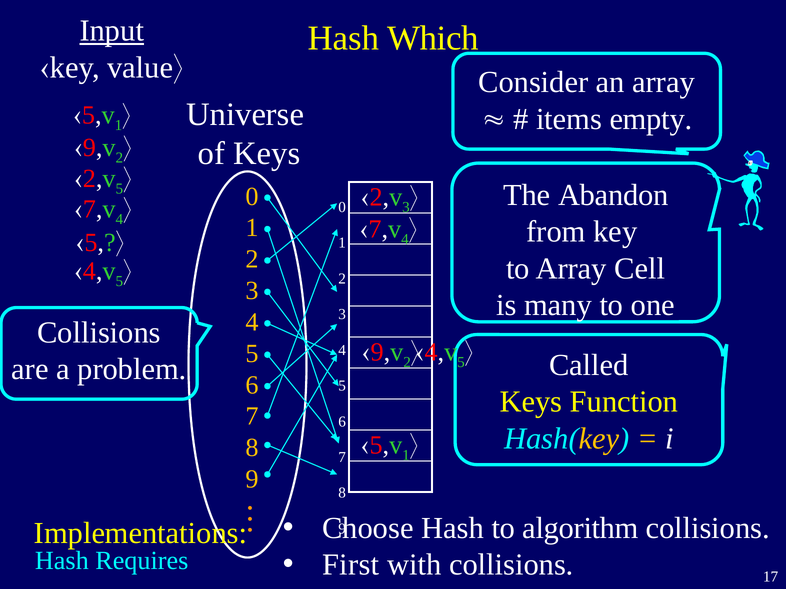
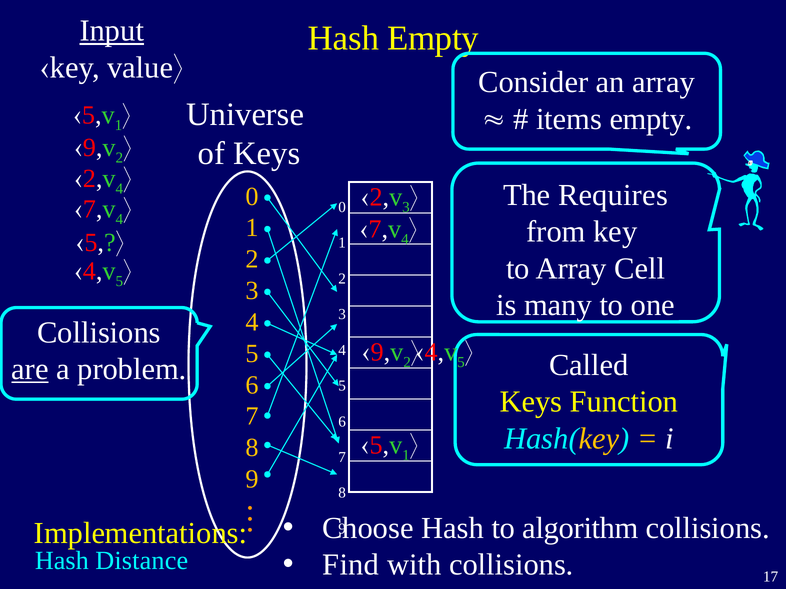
Hash Which: Which -> Empty (433, 38)
5: 5 -> 4 (119, 189)
Abandon: Abandon -> Requires (613, 195)
are underline: none -> present (30, 369)
Requires: Requires -> Distance (142, 561)
First: First -> Find (351, 565)
